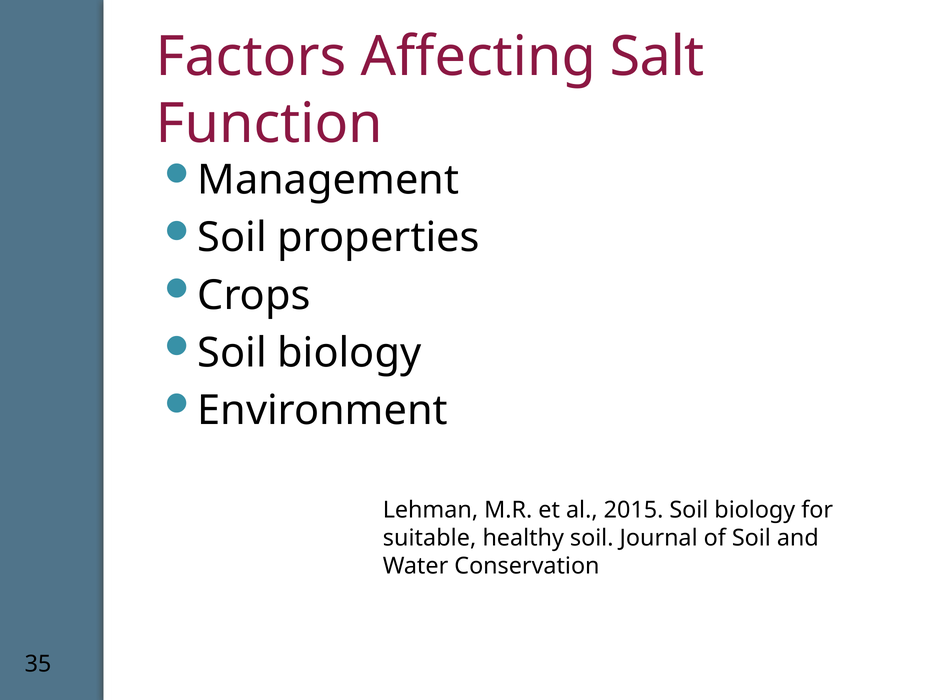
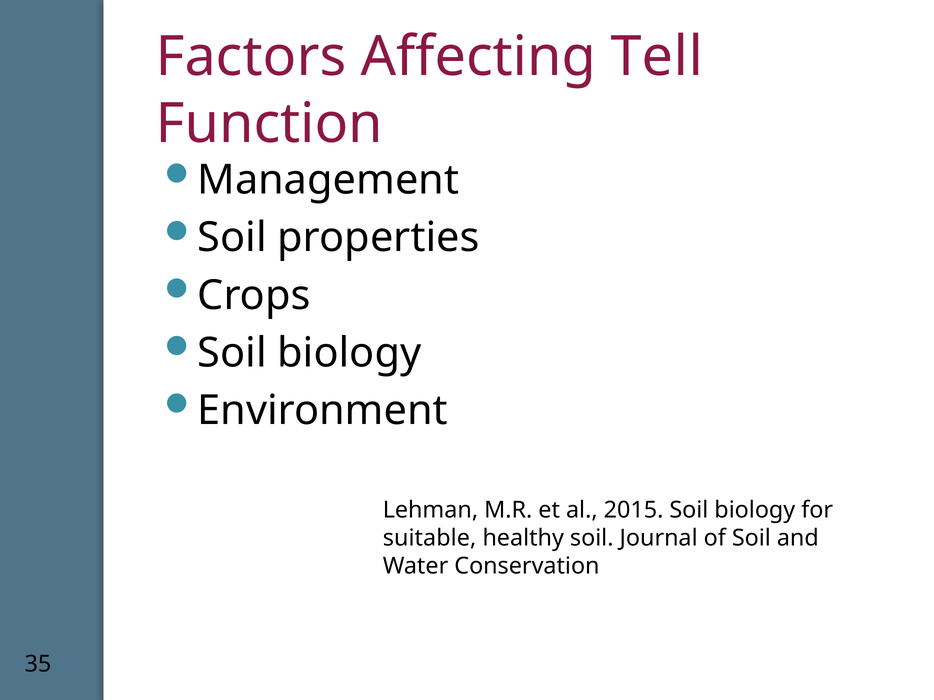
Salt: Salt -> Tell (657, 57)
